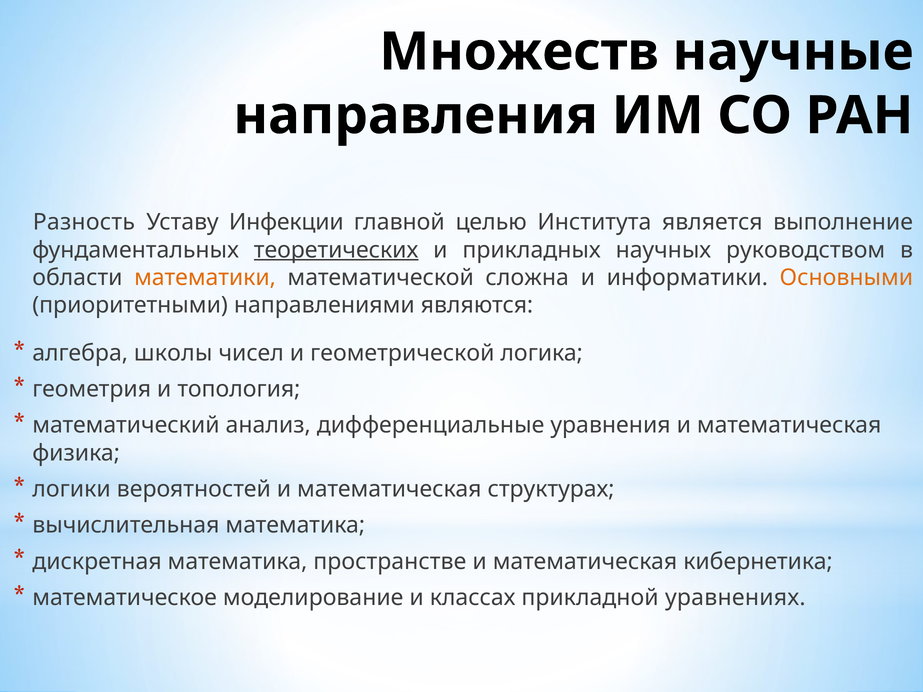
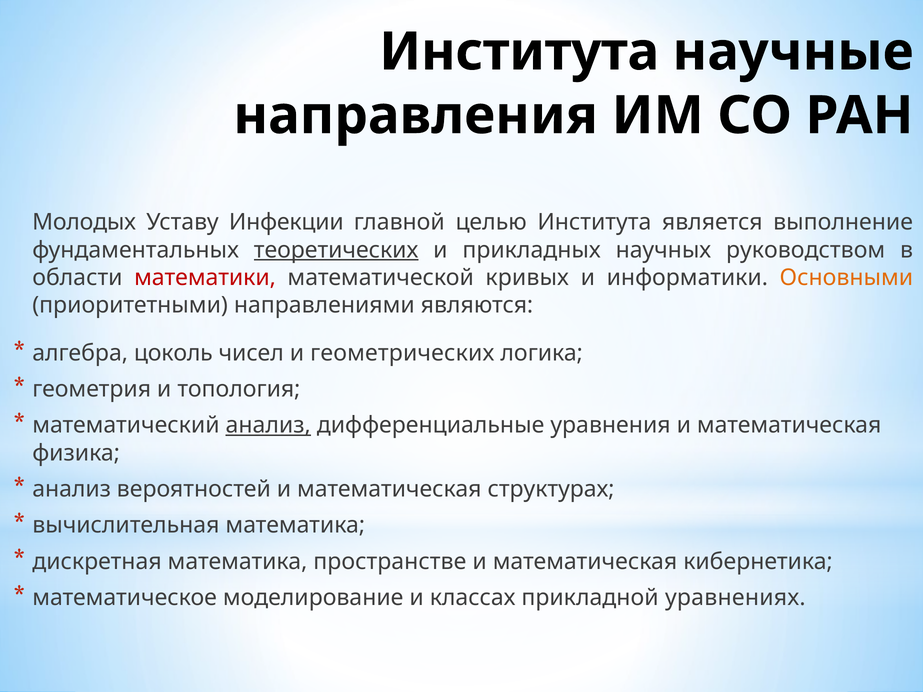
Множеств: Множеств -> Института (519, 52)
Разность: Разность -> Молодых (84, 222)
математики colour: orange -> red (205, 278)
сложна: сложна -> кривых (527, 278)
школы: школы -> цоколь (173, 353)
геометрической: геометрической -> геометрических (402, 353)
анализ underline: none -> present (268, 425)
логики: логики -> анализ (72, 489)
